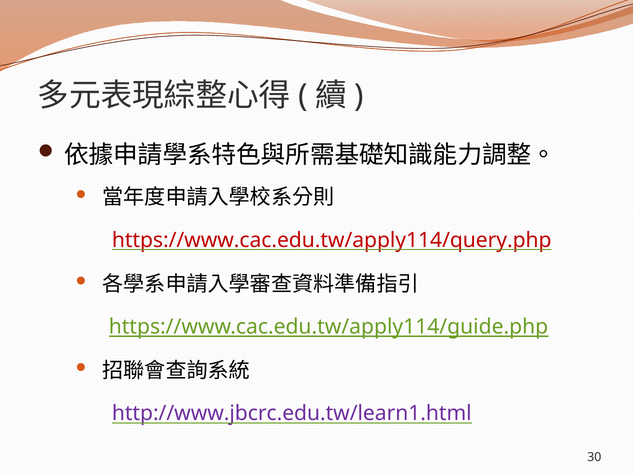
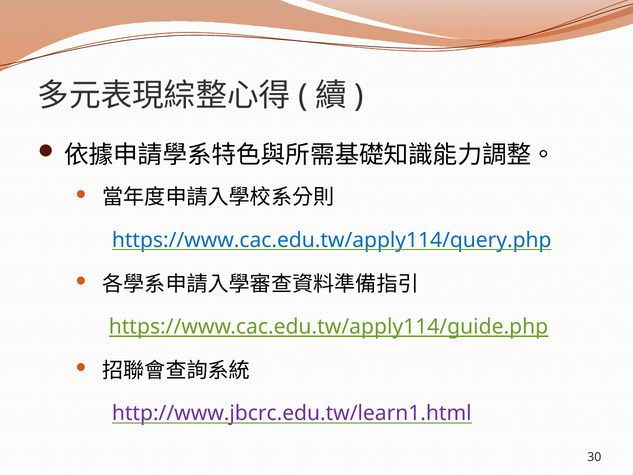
https://www.cac.edu.tw/apply114/query.php colour: red -> blue (332, 240)
